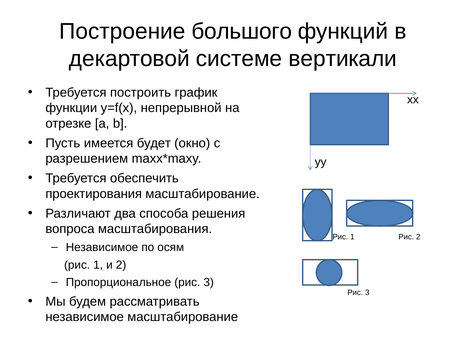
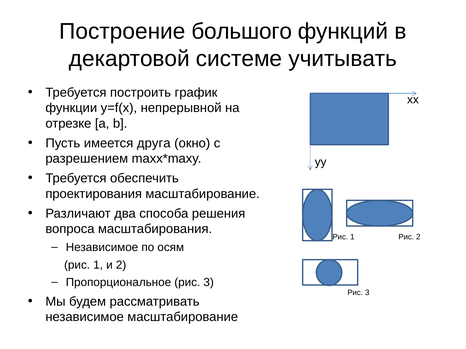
вертикали: вертикали -> учитывать (343, 59)
будет: будет -> друга (154, 143)
